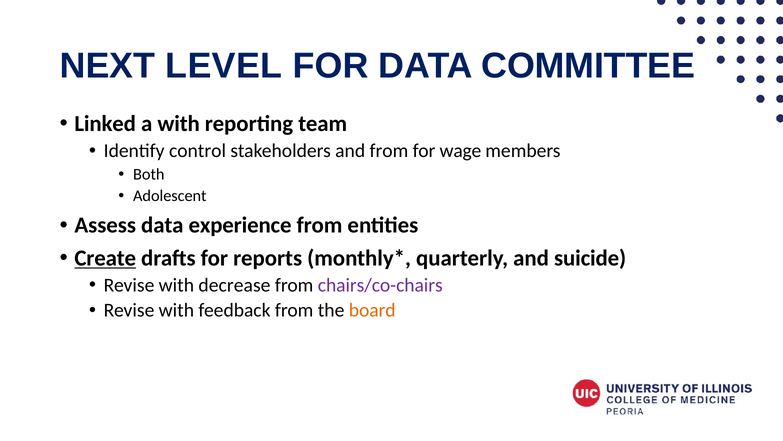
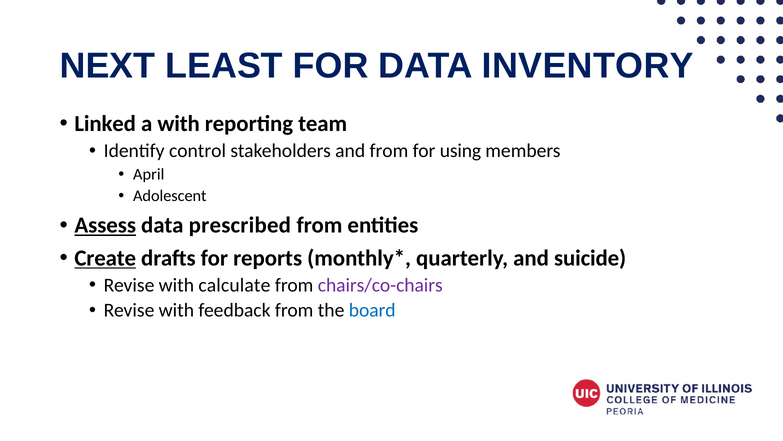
LEVEL: LEVEL -> LEAST (224, 66)
COMMITTEE: COMMITTEE -> INVENTORY (588, 66)
wage: wage -> using (460, 151)
Both: Both -> April (149, 174)
Assess underline: none -> present (105, 225)
experience: experience -> prescribed (240, 225)
decrease: decrease -> calculate (234, 285)
board colour: orange -> blue (372, 310)
